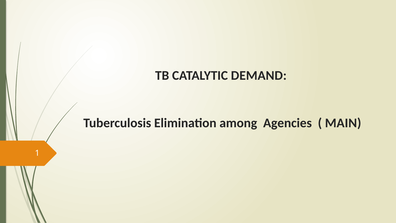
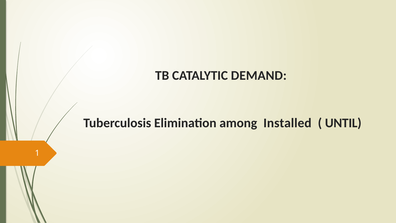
Agencies: Agencies -> Installed (287, 123)
MAIN: MAIN -> UNTIL (343, 123)
